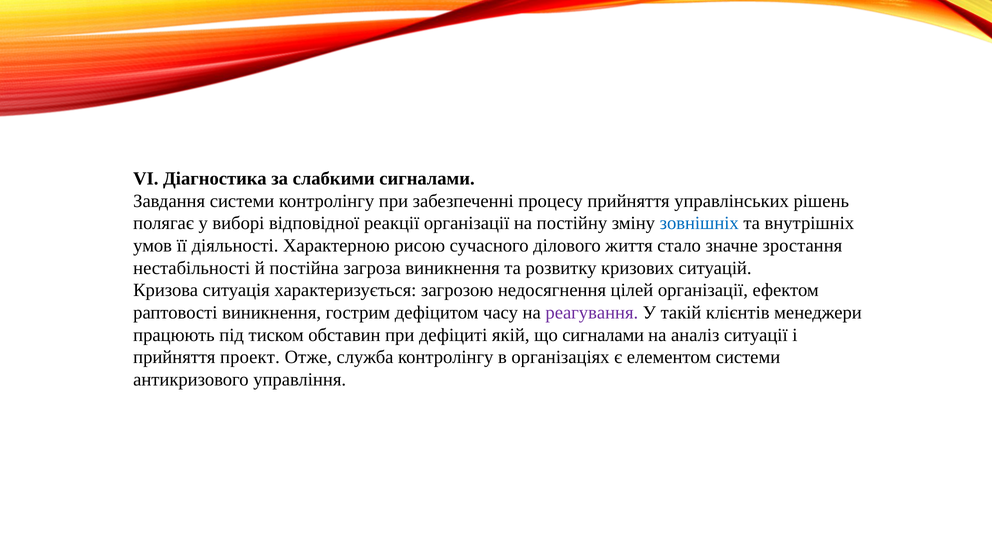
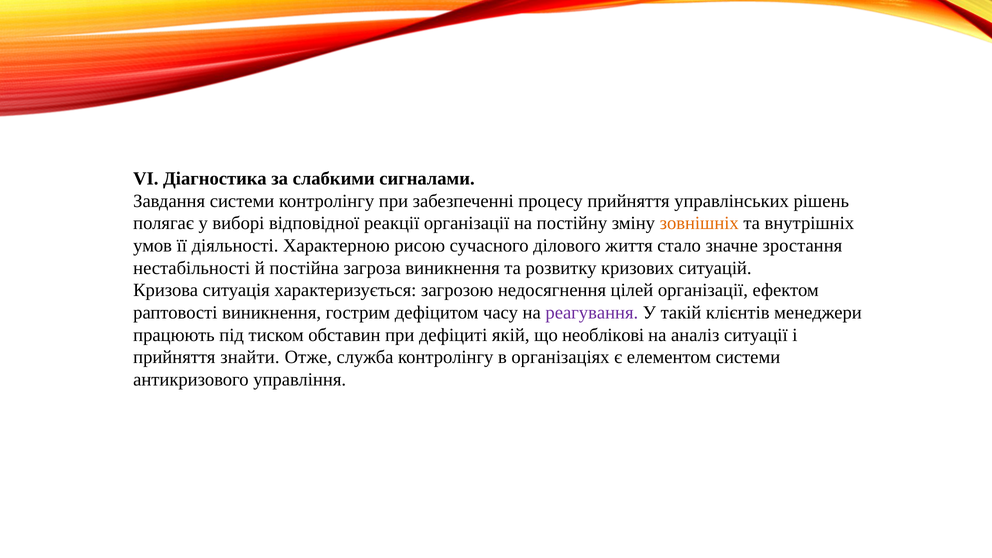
зовнішніх colour: blue -> orange (699, 223)
що сигналами: сигналами -> необлікові (603, 335)
проект: проект -> знайти (250, 357)
